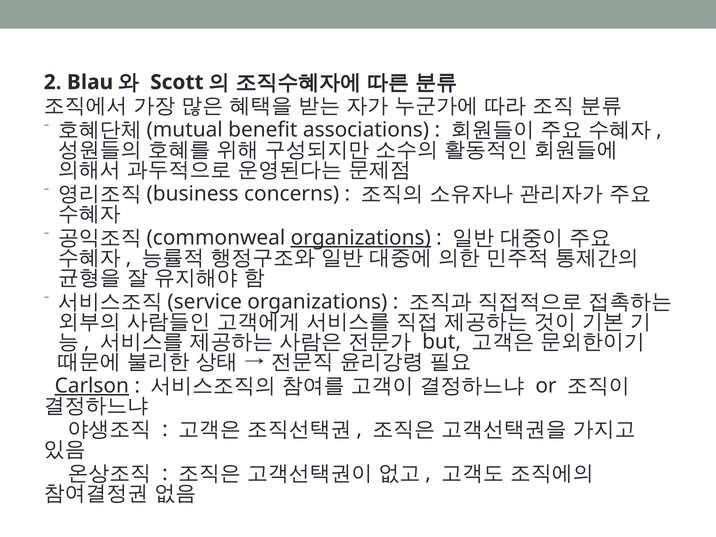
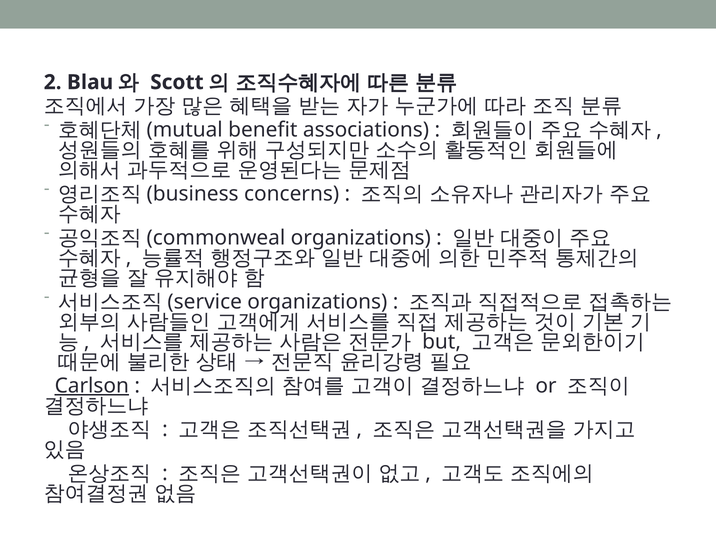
organizations underline: present -> none (361, 238)
